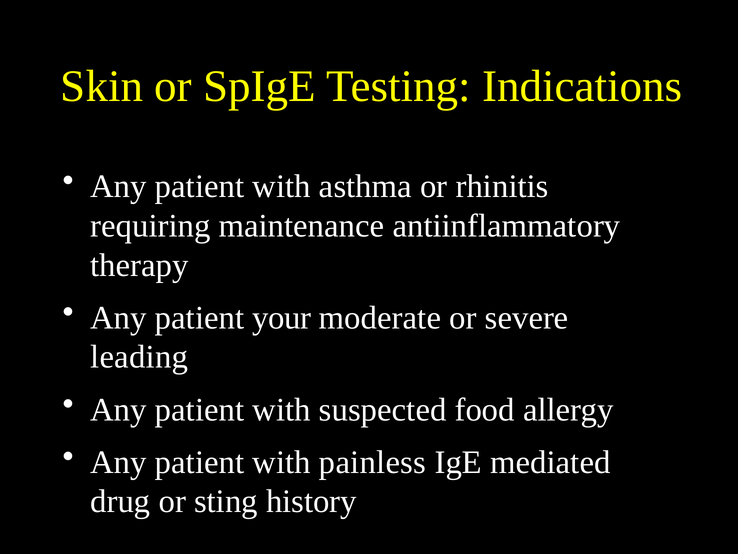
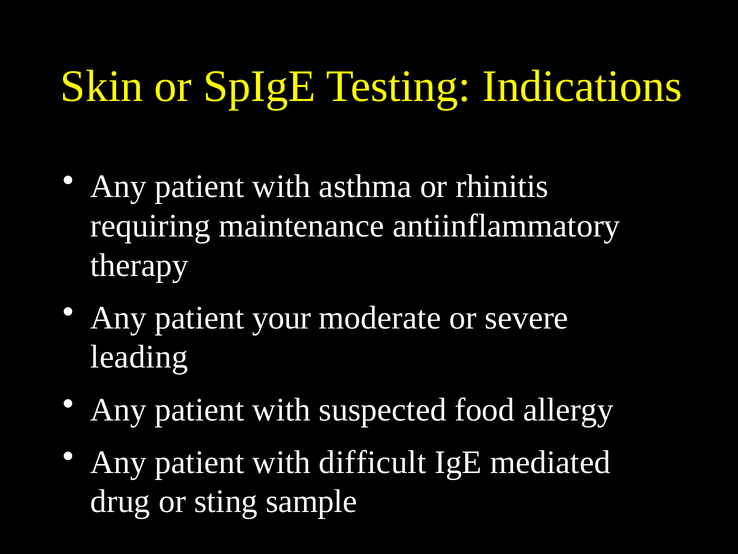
painless: painless -> difficult (373, 462)
history: history -> sample (312, 501)
